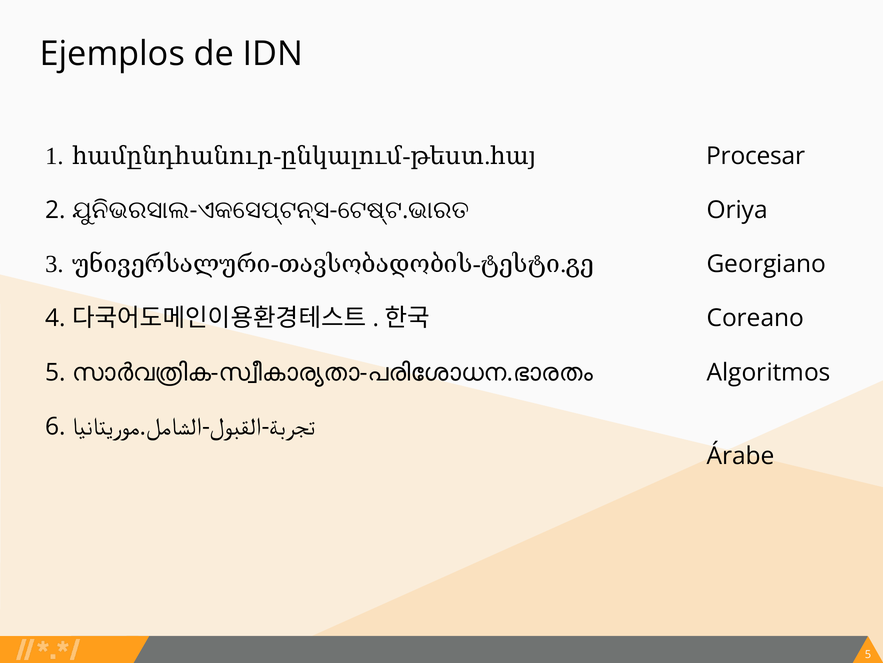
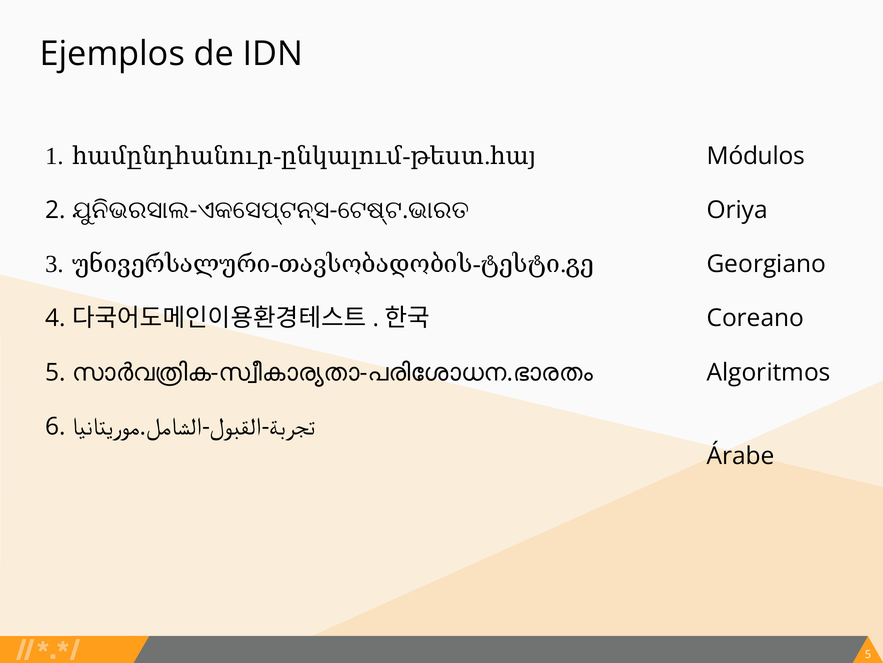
Procesar: Procesar -> Módulos (756, 156)
